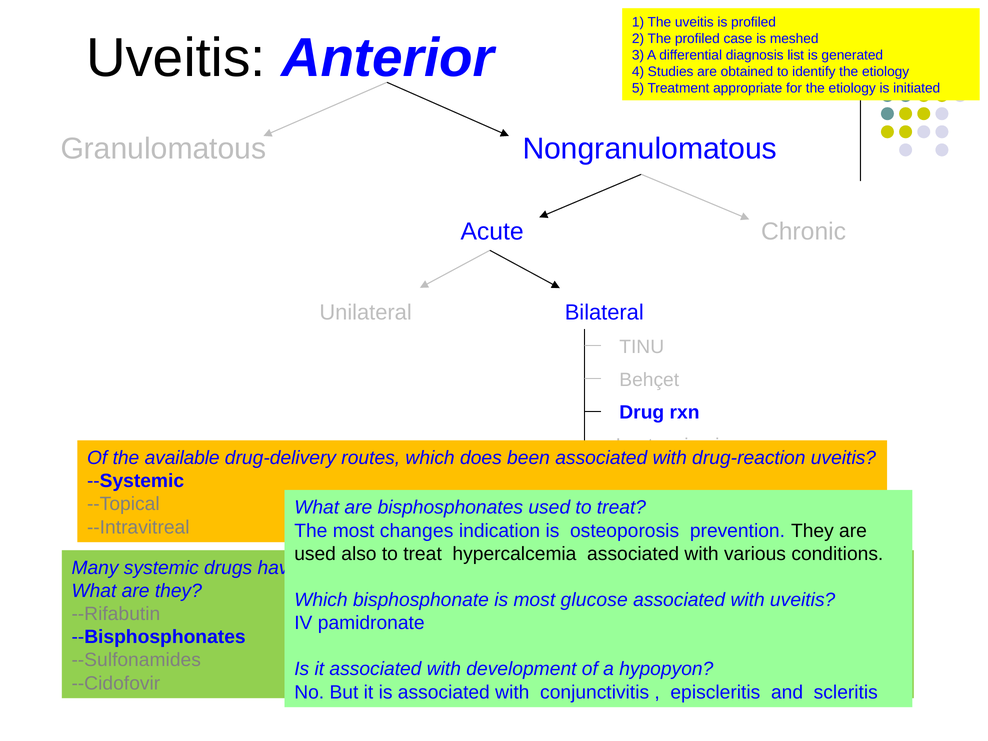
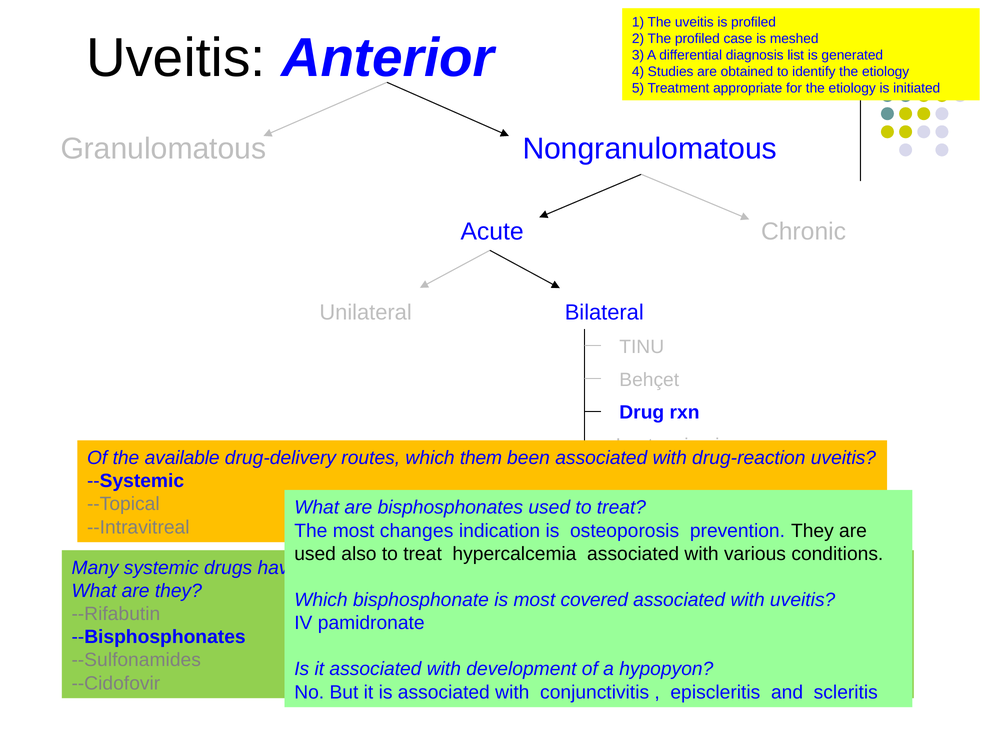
does: does -> them (481, 458)
glucose: glucose -> covered (594, 600)
